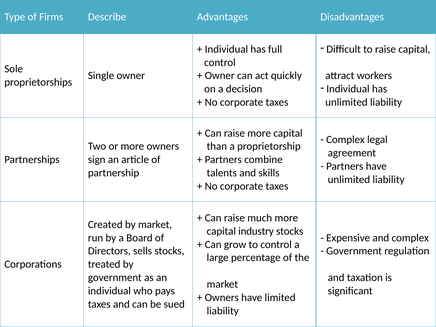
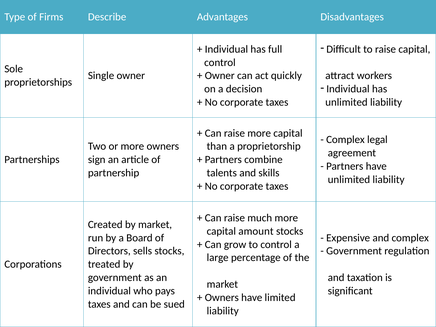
industry: industry -> amount (256, 231)
